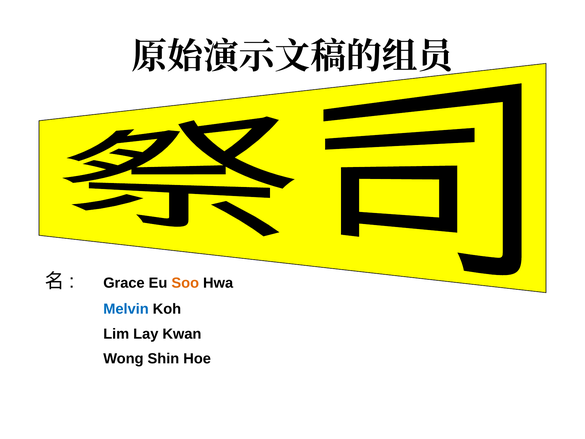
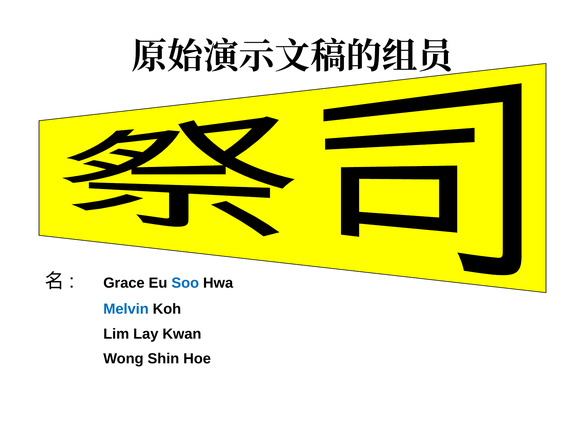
Soo colour: orange -> blue (185, 283)
